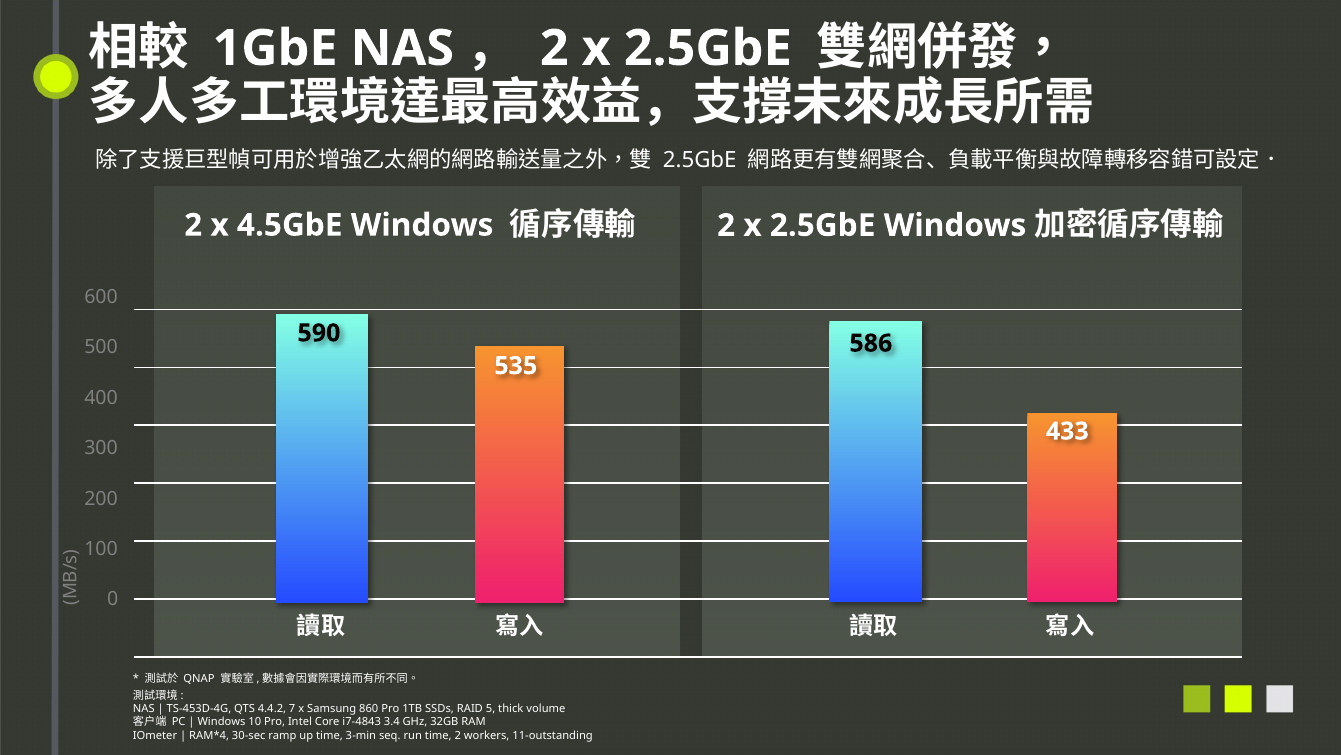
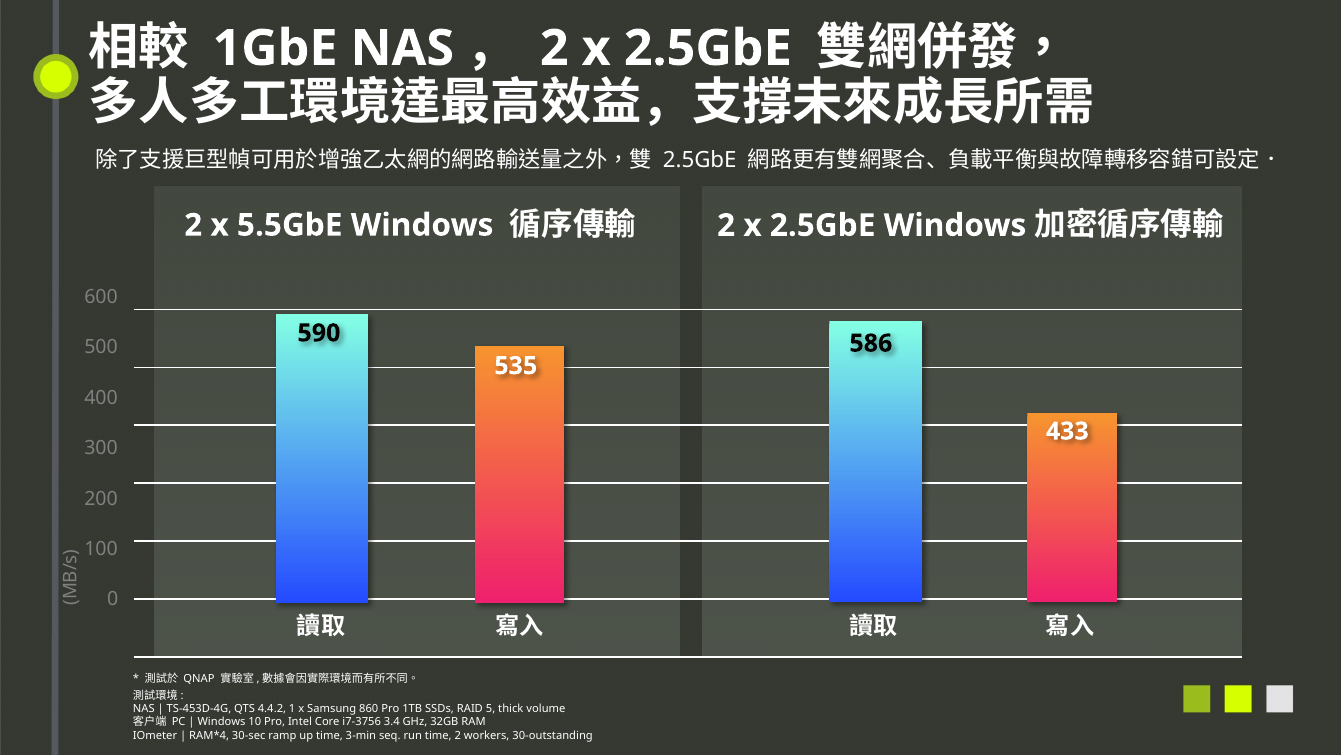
4.5GbE: 4.5GbE -> 5.5GbE (290, 225)
7: 7 -> 1 (292, 708)
i7-4843: i7-4843 -> i7-3756 (362, 722)
11-outstanding: 11-outstanding -> 30-outstanding (553, 735)
